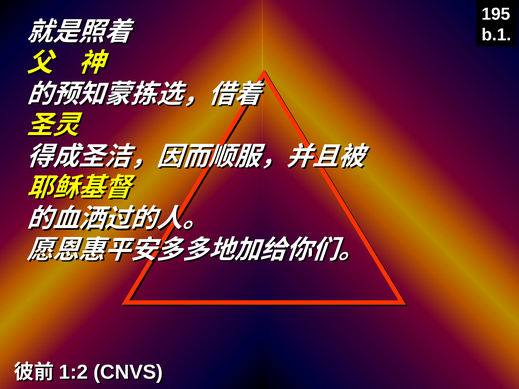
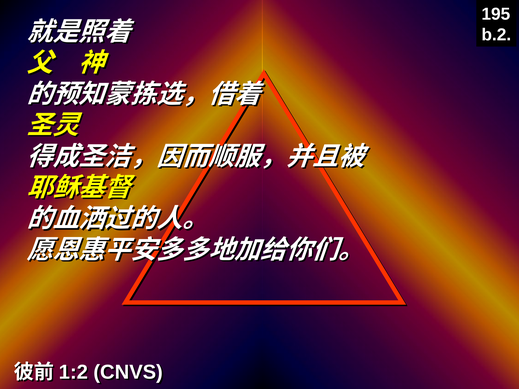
b.1: b.1 -> b.2 (496, 35)
